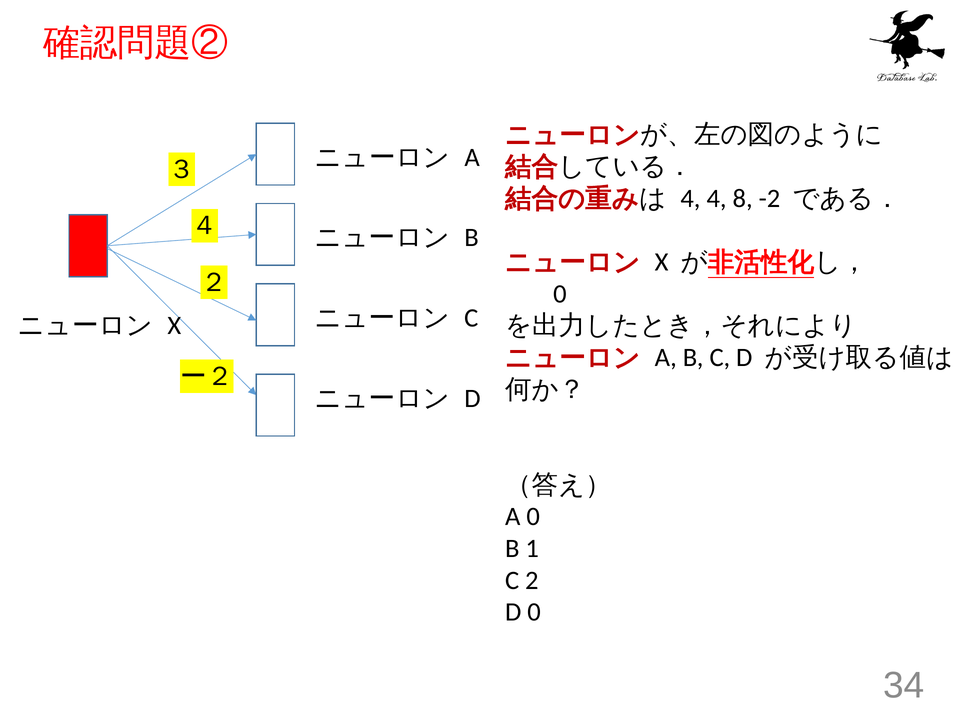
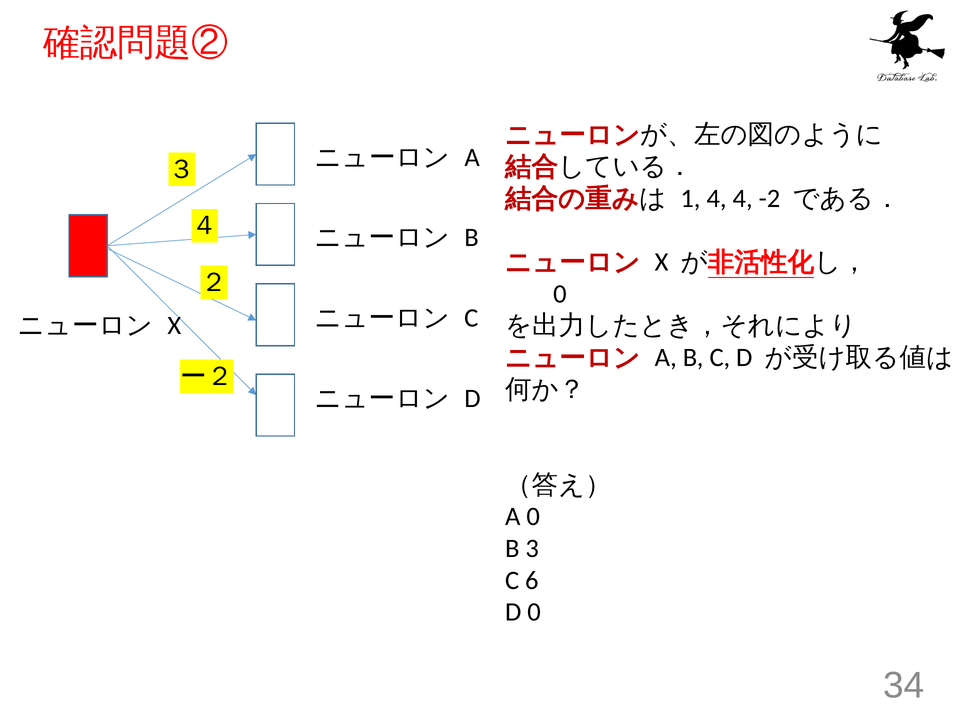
4: 4 -> 1 (690, 198)
4 8: 8 -> 4 (743, 198)
1: 1 -> 3 (532, 549)
2: 2 -> 6 (532, 581)
